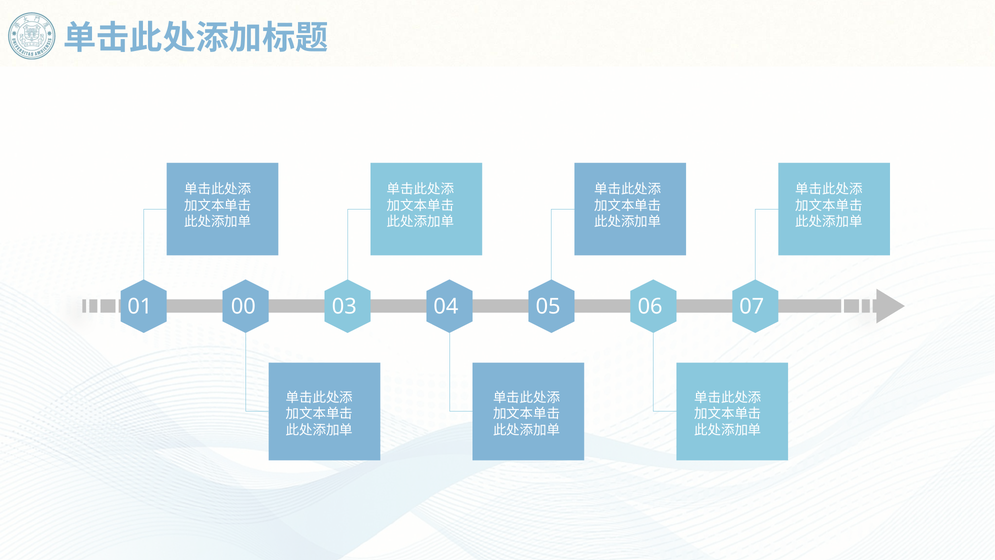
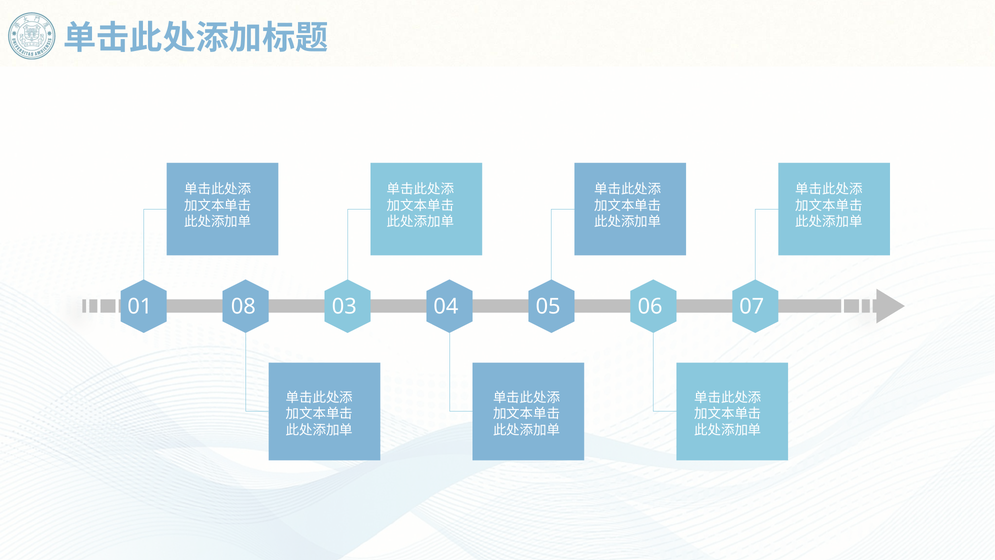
00: 00 -> 08 (243, 306)
